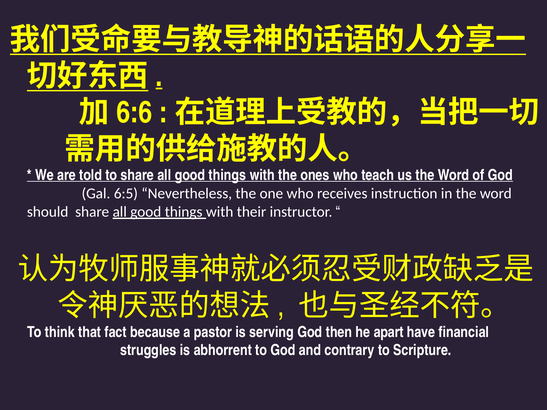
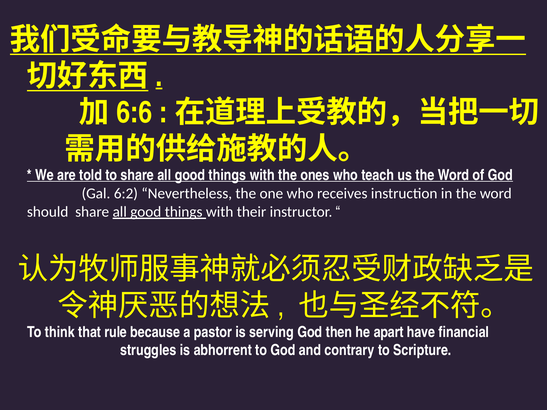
6:5: 6:5 -> 6:2 (126, 194)
fact: fact -> rule (116, 332)
